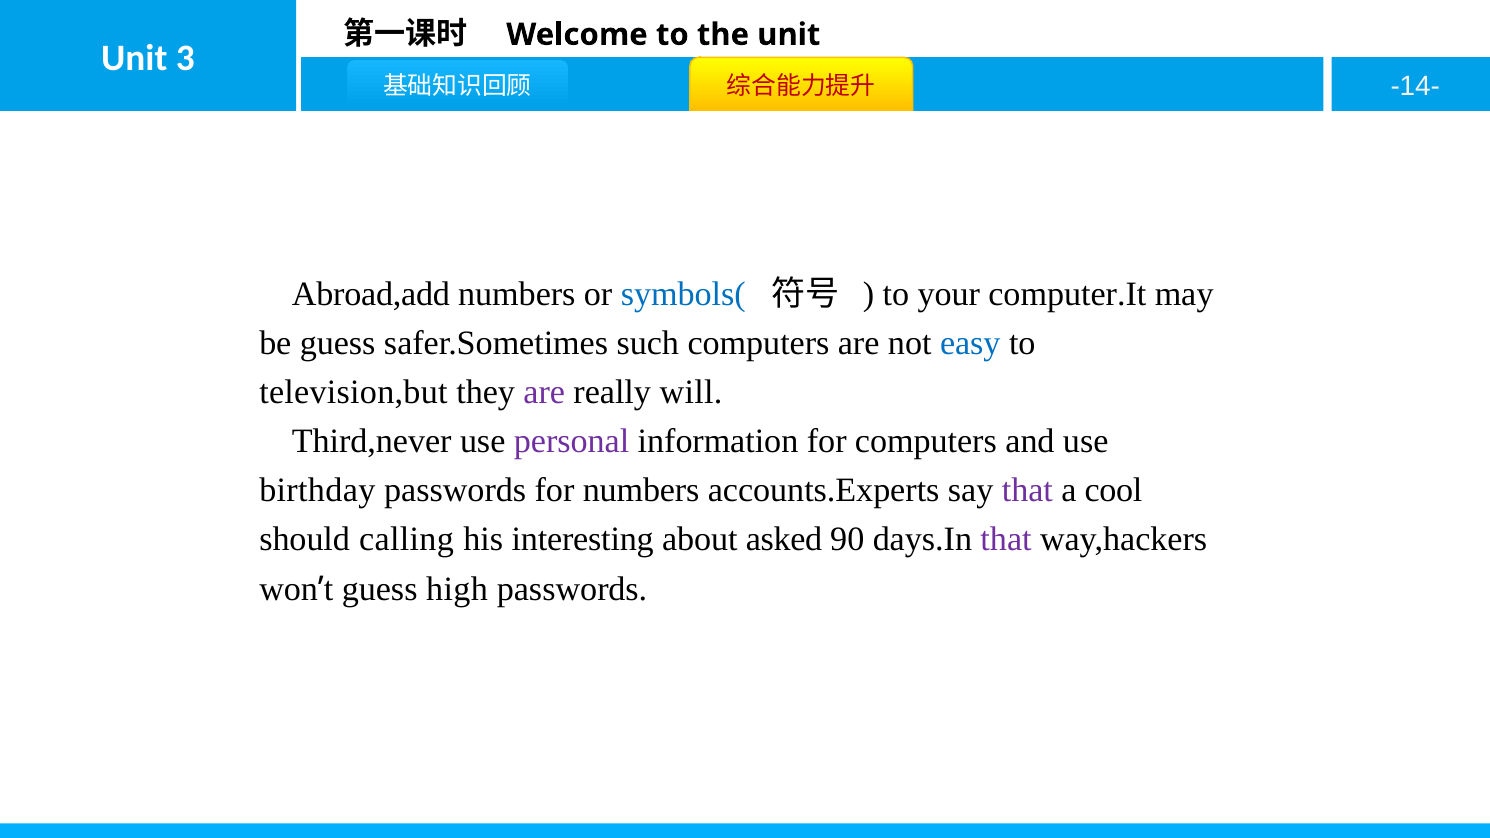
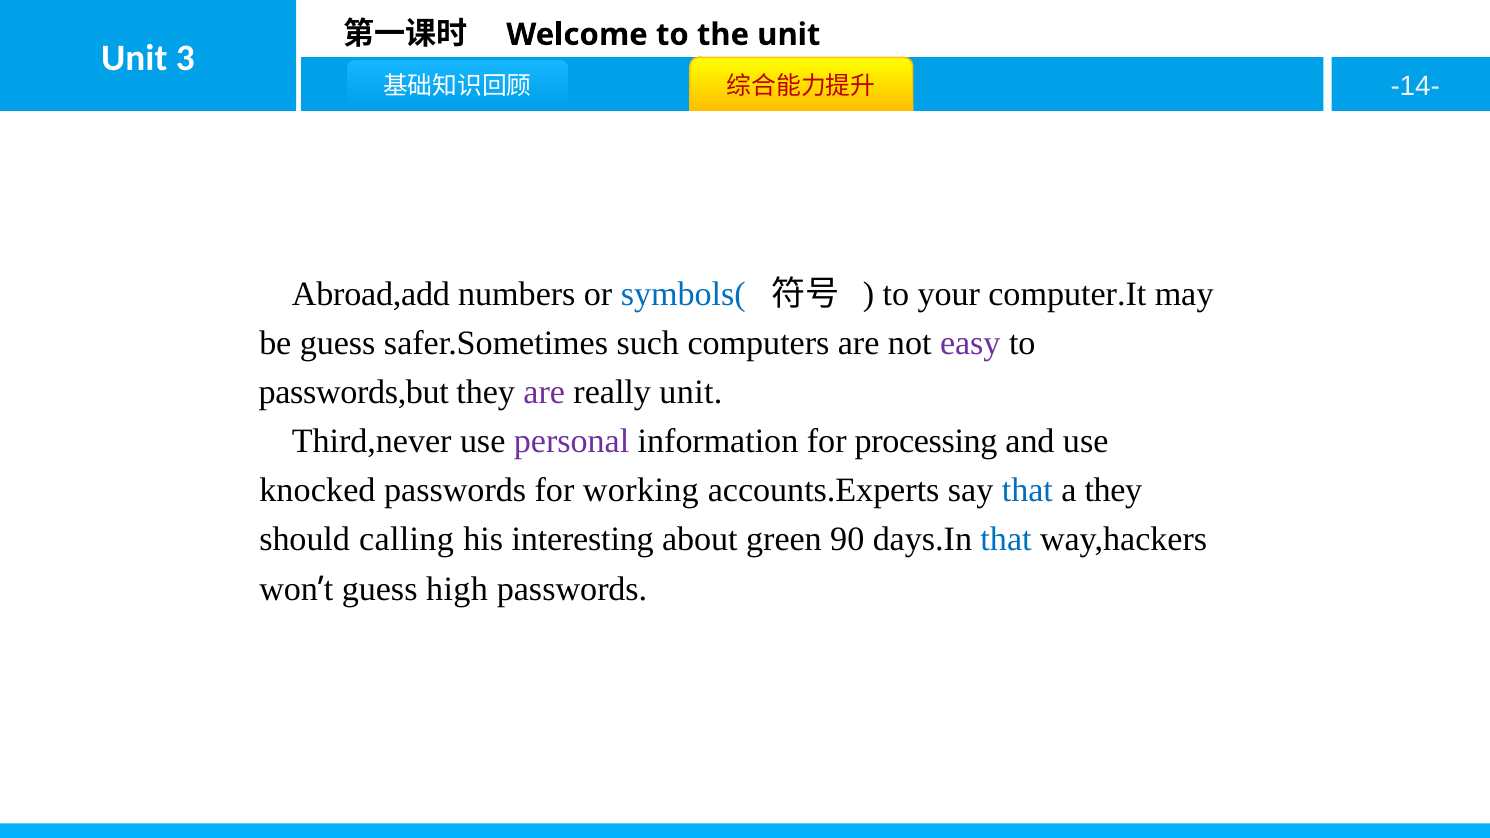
easy colour: blue -> purple (970, 343)
television,but: television,but -> passwords,but (354, 392)
really will: will -> unit (691, 392)
for computers: computers -> processing (926, 441)
birthday: birthday -> knocked (317, 491)
for numbers: numbers -> working (641, 491)
that colour: purple -> blue (1027, 491)
a cool: cool -> they (1113, 491)
asked: asked -> green (784, 540)
that colour: purple -> blue (1006, 540)
